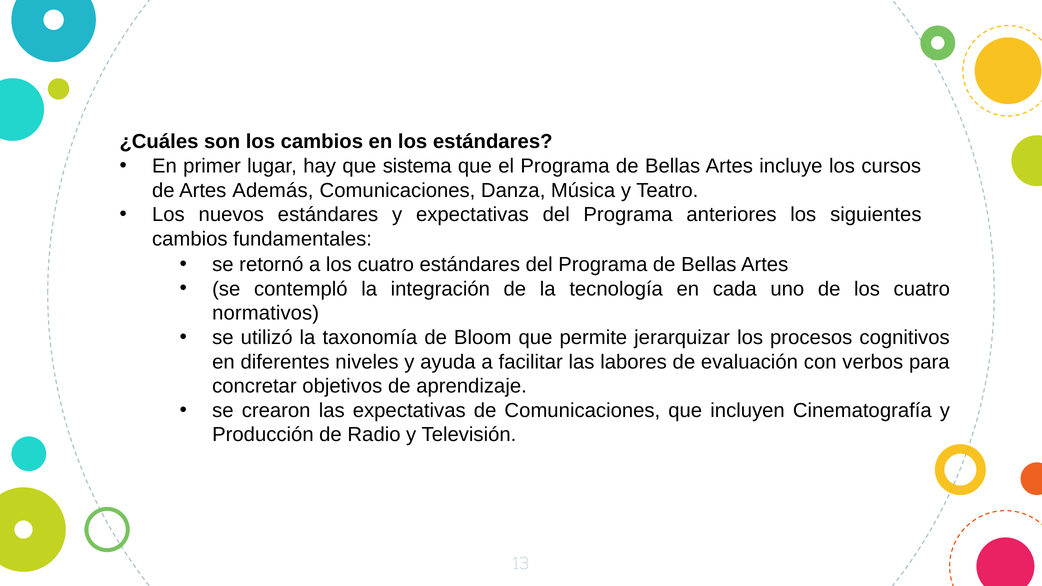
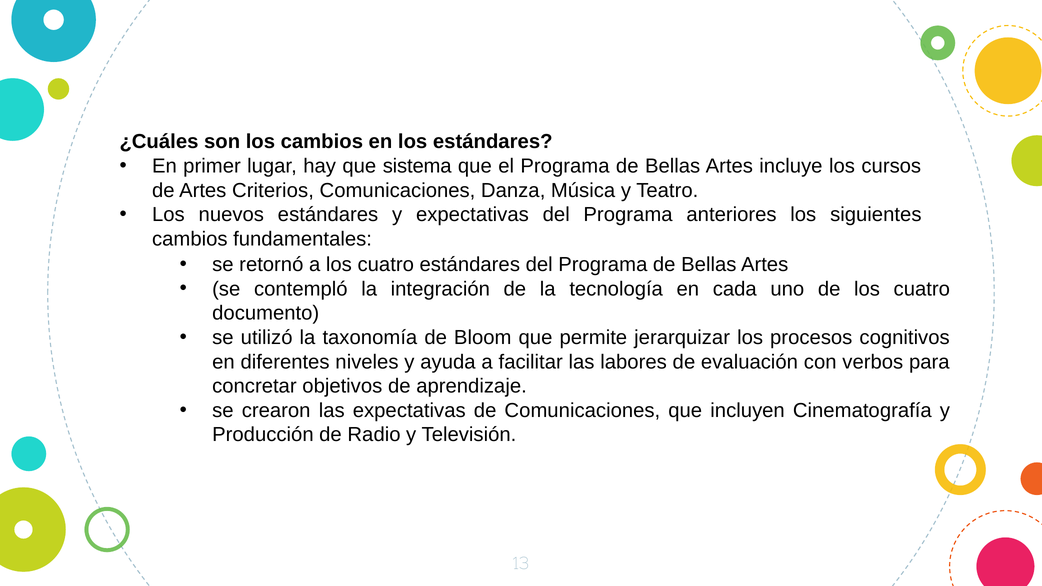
Además: Además -> Criterios (273, 190)
normativos: normativos -> documento (266, 313)
